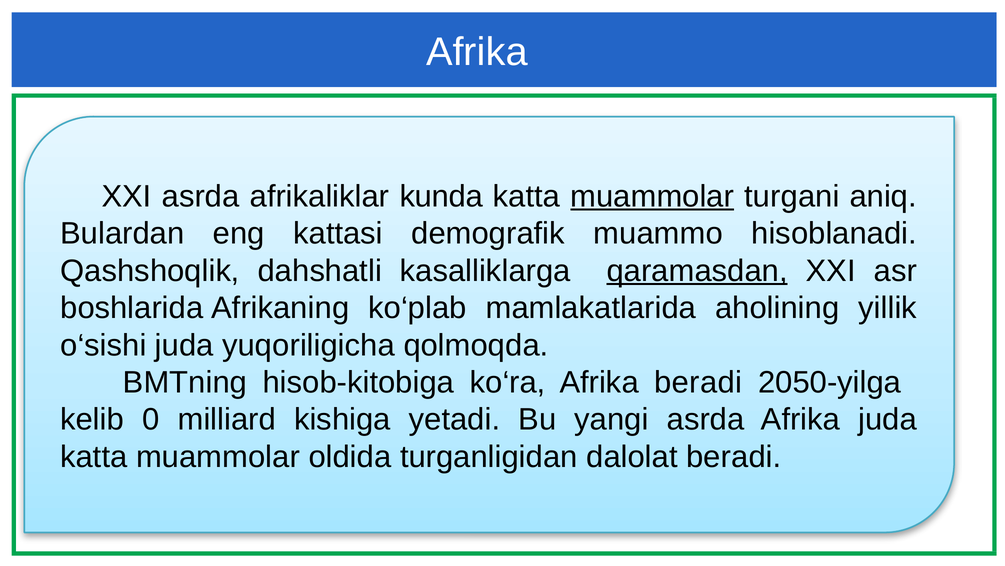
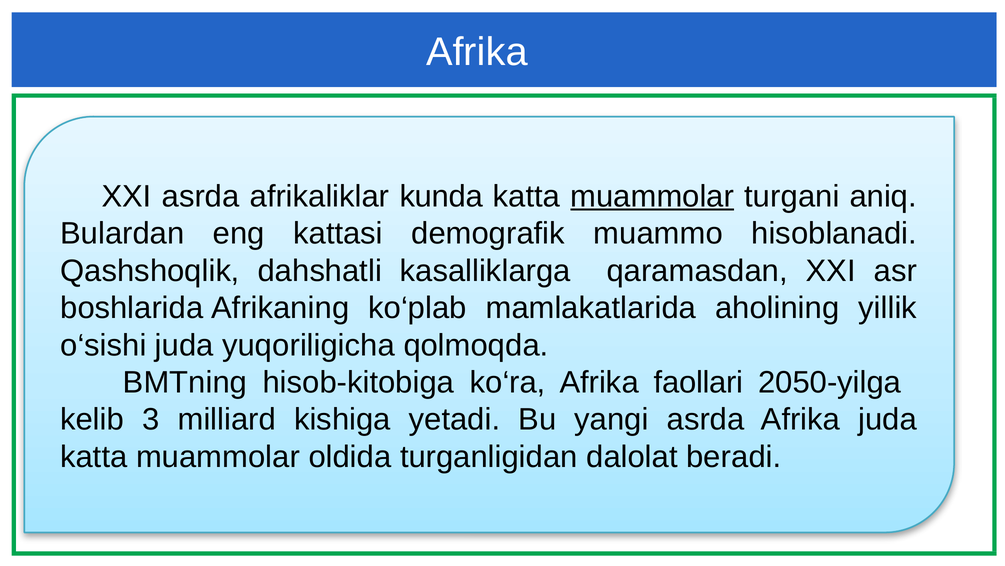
qaramasdan underline: present -> none (697, 271)
Afrika beradi: beradi -> faollari (699, 382)
0: 0 -> 3 (151, 419)
